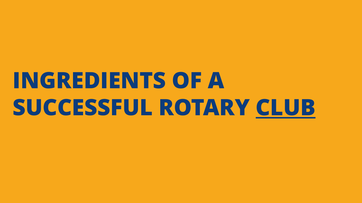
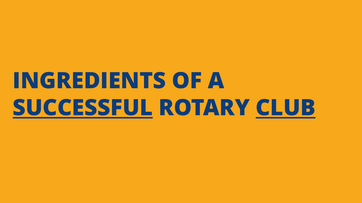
SUCCESSFUL underline: none -> present (83, 108)
